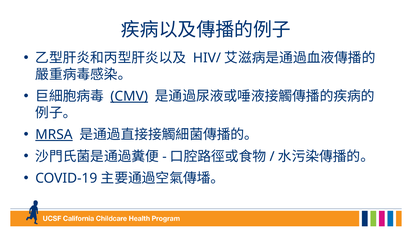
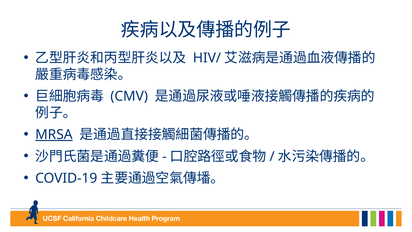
CMV underline: present -> none (129, 96)
